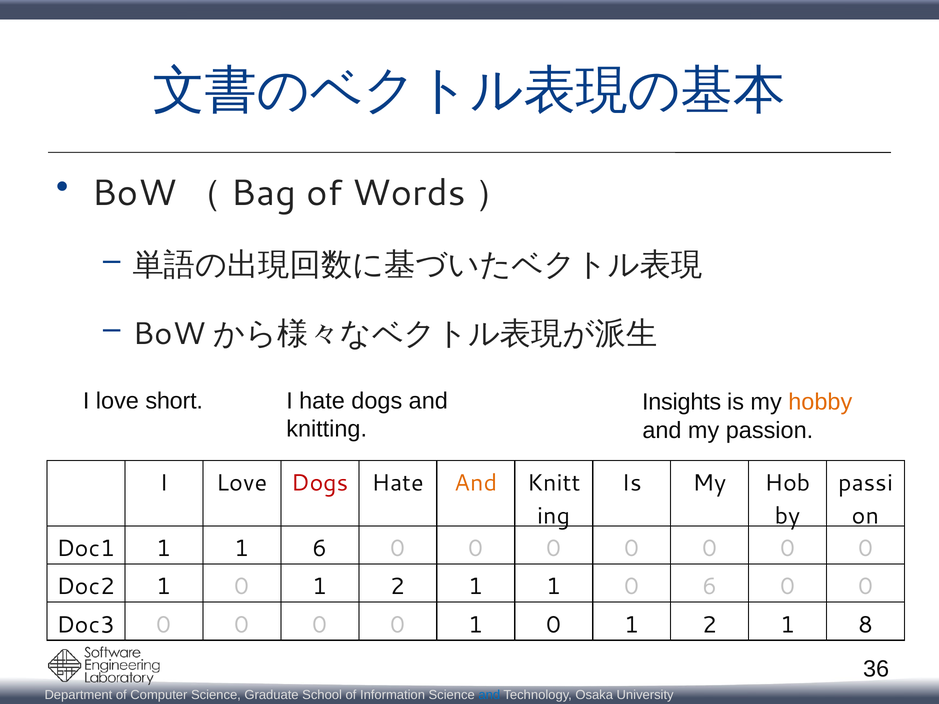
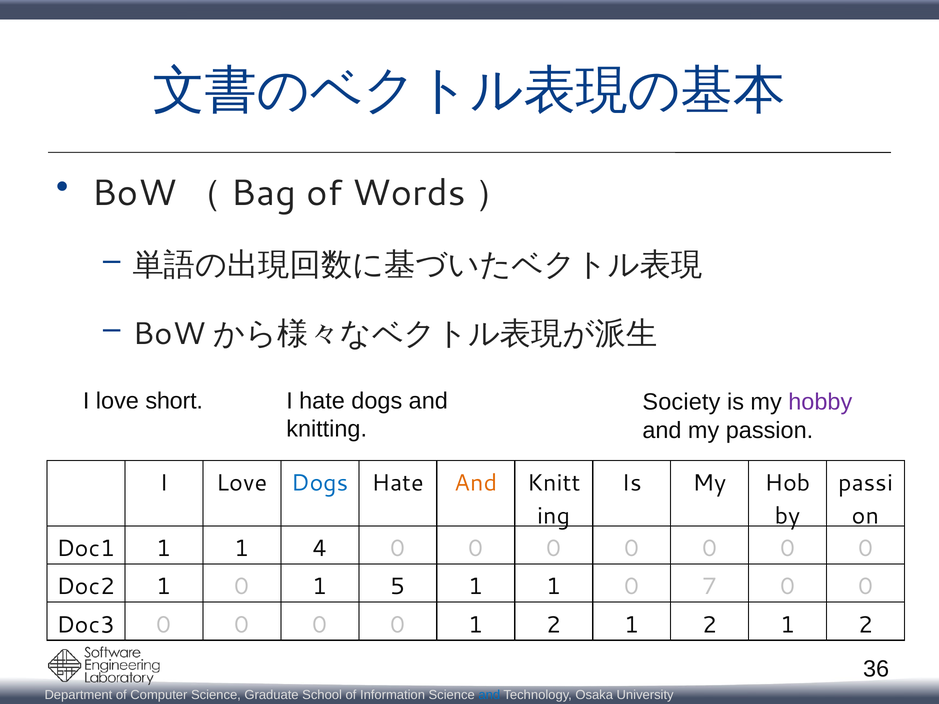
Insights: Insights -> Society (681, 402)
hobby colour: orange -> purple (820, 402)
Dogs colour: red -> blue (320, 483)
1 6: 6 -> 4 (320, 549)
2: 2 -> 5 (398, 587)
0 6: 6 -> 7 (710, 587)
0 1 0: 0 -> 2 (554, 625)
8: 8 -> 2 (866, 625)
